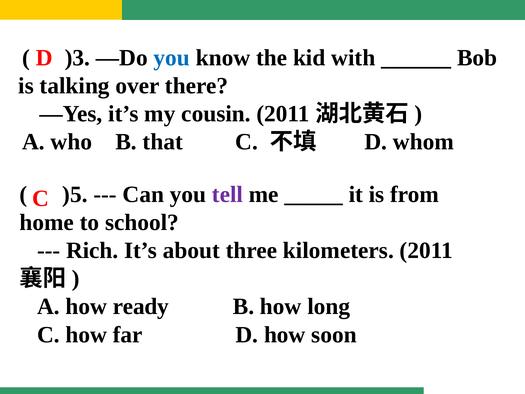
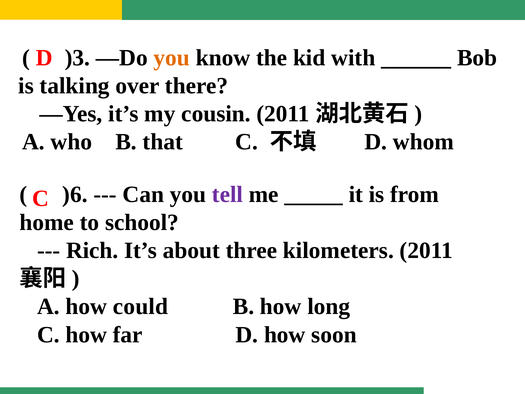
you colour: blue -> orange (172, 58)
)5: )5 -> )6 (75, 194)
ready: ready -> could (141, 306)
